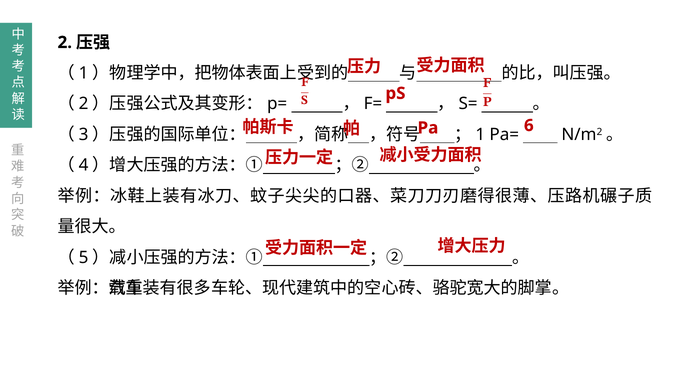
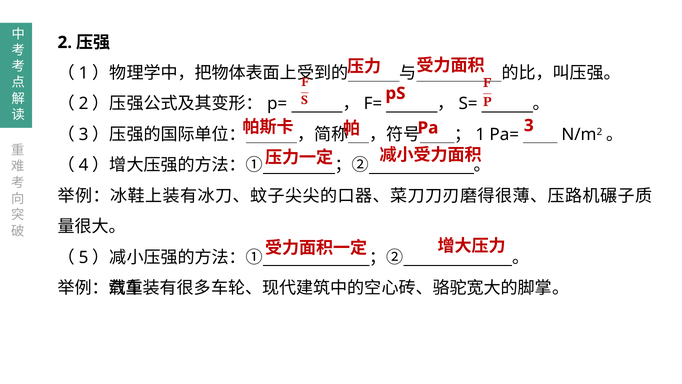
6: 6 -> 3 (529, 125)
